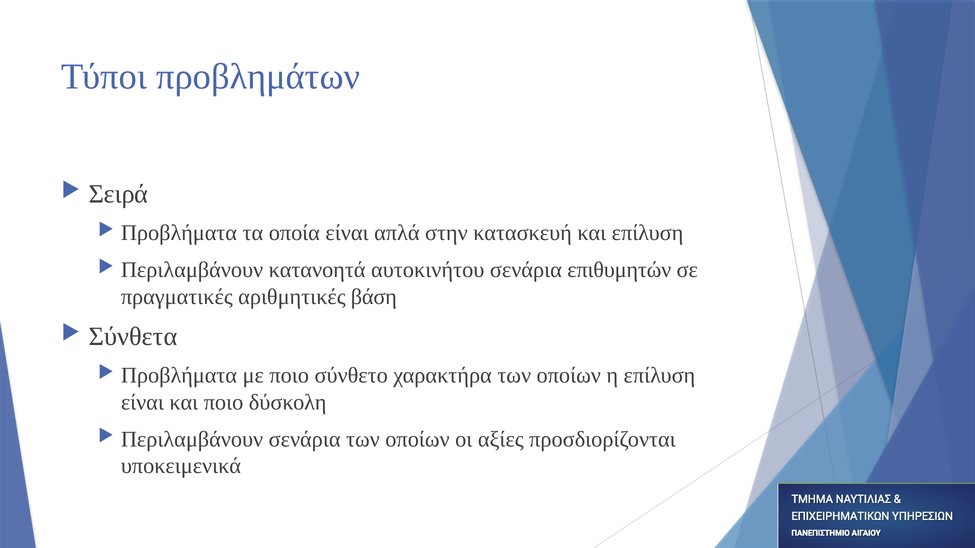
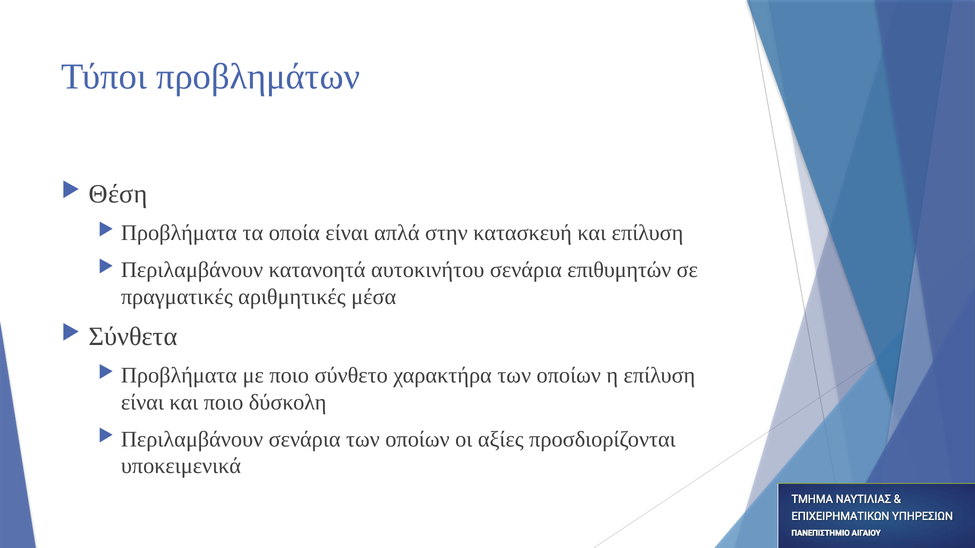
Σειρά: Σειρά -> Θέση (118, 194)
βάση: βάση -> μέσα (374, 297)
